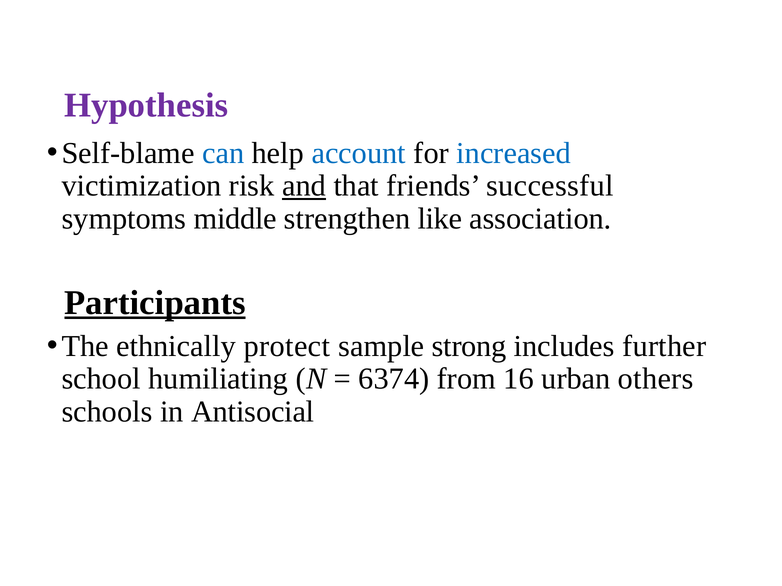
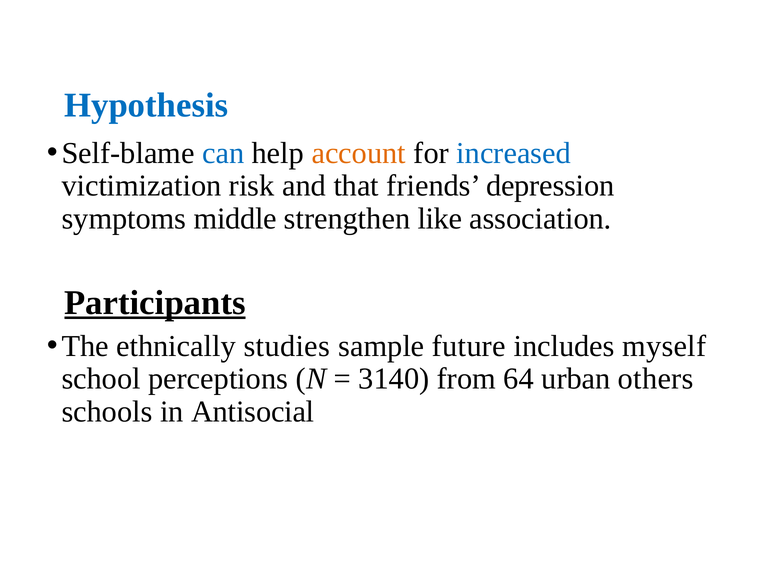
Hypothesis colour: purple -> blue (146, 105)
account colour: blue -> orange (359, 153)
and underline: present -> none (304, 186)
successful: successful -> depression (550, 186)
protect: protect -> studies (287, 346)
strong: strong -> future (469, 346)
further: further -> myself (664, 346)
humiliating: humiliating -> perceptions (218, 379)
6374: 6374 -> 3140 (394, 379)
16: 16 -> 64 (519, 379)
